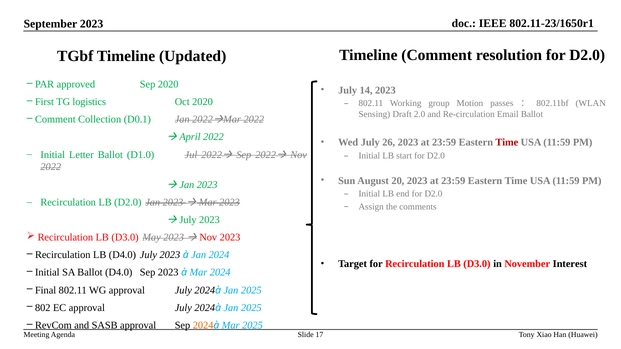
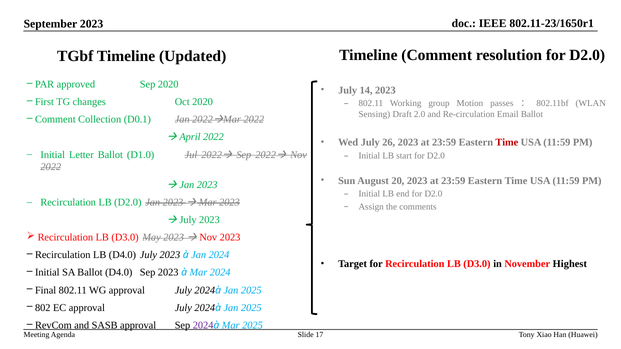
logistics: logistics -> changes (89, 102)
Interest: Interest -> Highest (570, 264)
2024 colour: orange -> purple (203, 326)
